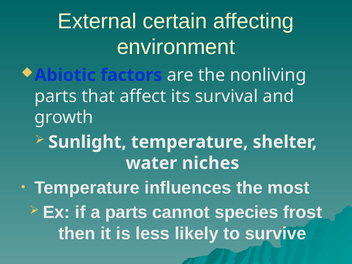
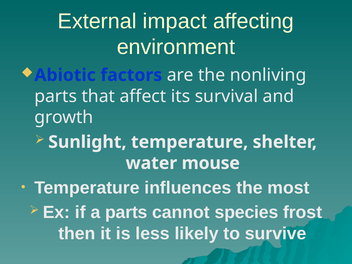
certain: certain -> impact (175, 21)
niches: niches -> mouse (211, 163)
